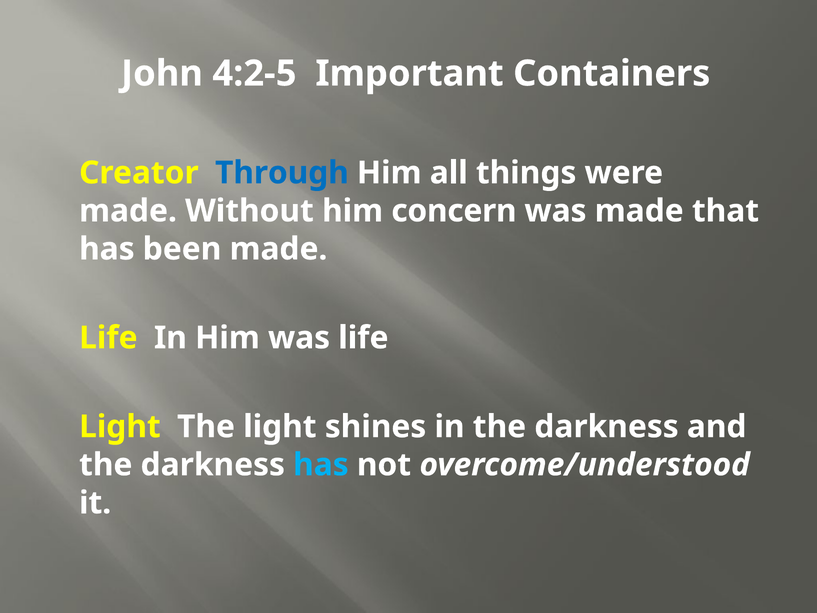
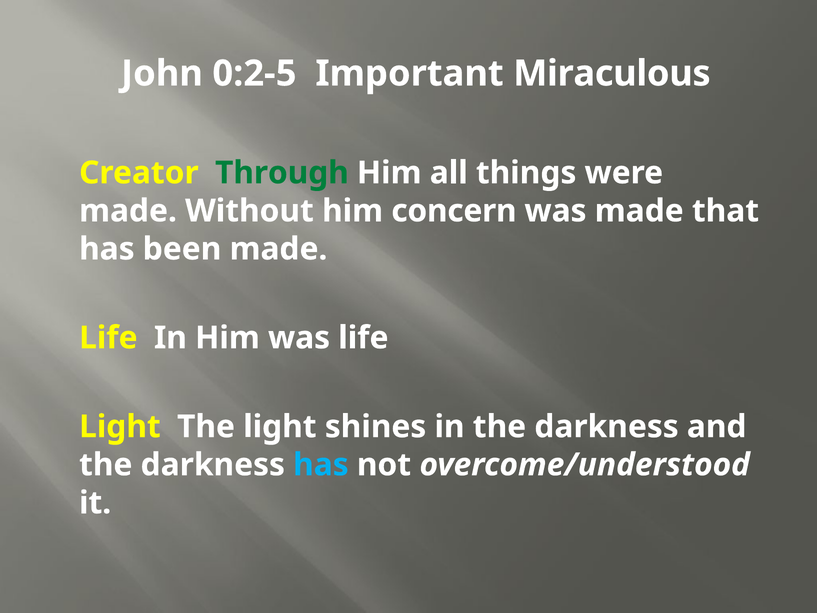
4:2-5: 4:2-5 -> 0:2-5 (254, 74)
Containers: Containers -> Miraculous (612, 74)
Through colour: blue -> green (282, 173)
